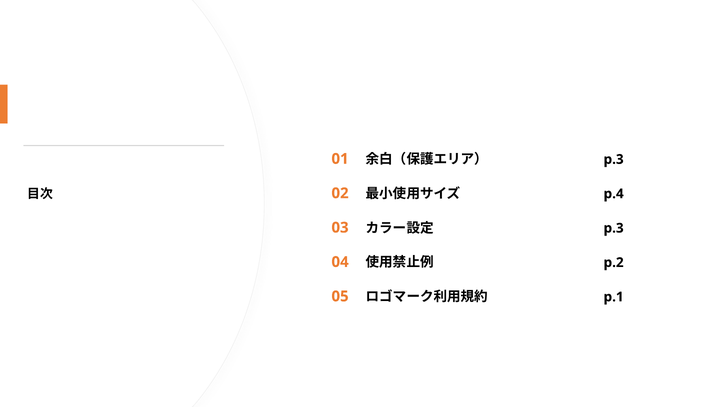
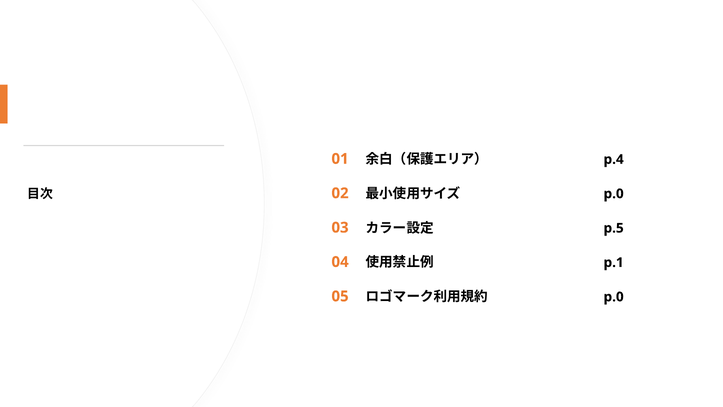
p.3: p.3 -> p.4 (614, 159)
p.4: p.4 -> p.0 (614, 194)
p.3: p.3 -> p.5 (614, 228)
p.2: p.2 -> p.1 (614, 262)
p.1: p.1 -> p.0 (614, 297)
